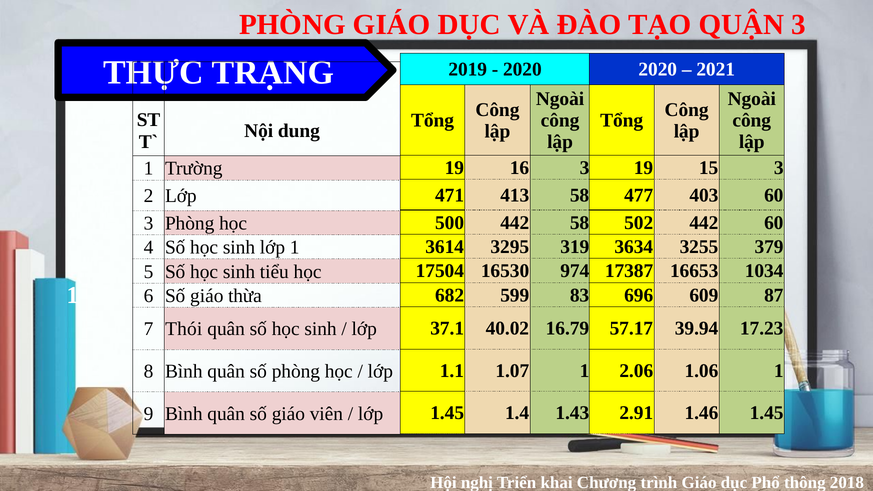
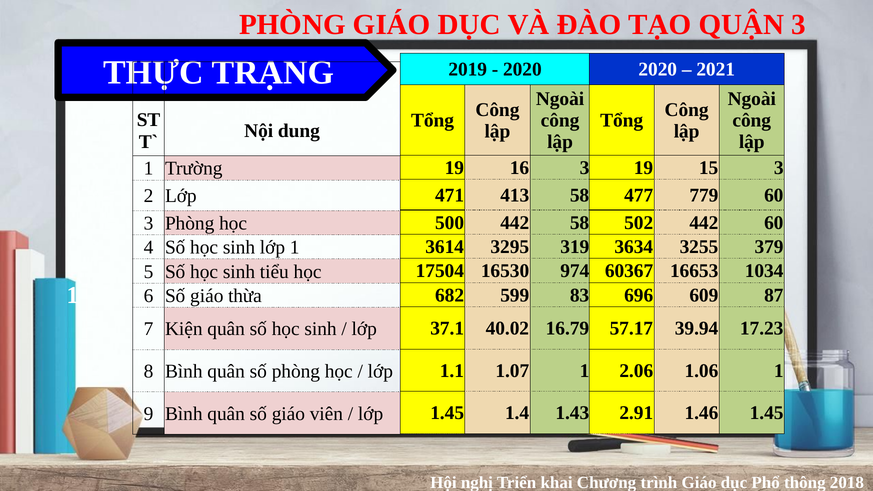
403: 403 -> 779 (704, 195)
17387: 17387 -> 60367 (629, 271)
Thói: Thói -> Kiện (184, 329)
